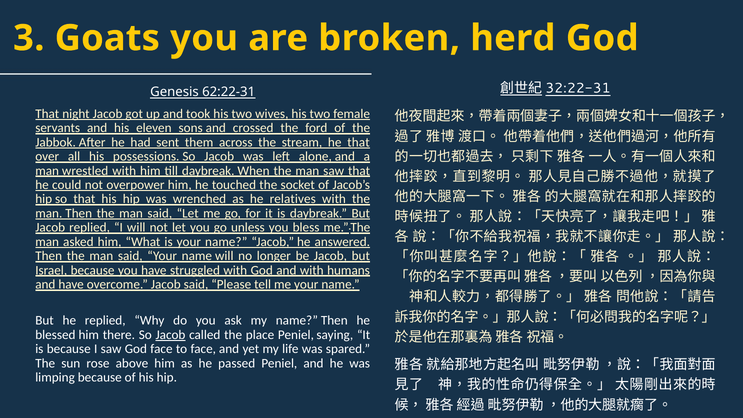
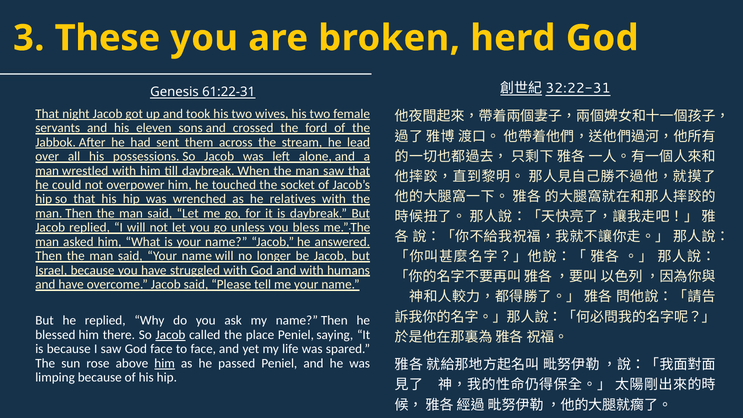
Goats: Goats -> These (107, 38)
62:22-31: 62:22-31 -> 61:22-31 (229, 92)
he that: that -> lead (359, 142)
him underline: none -> present (165, 363)
